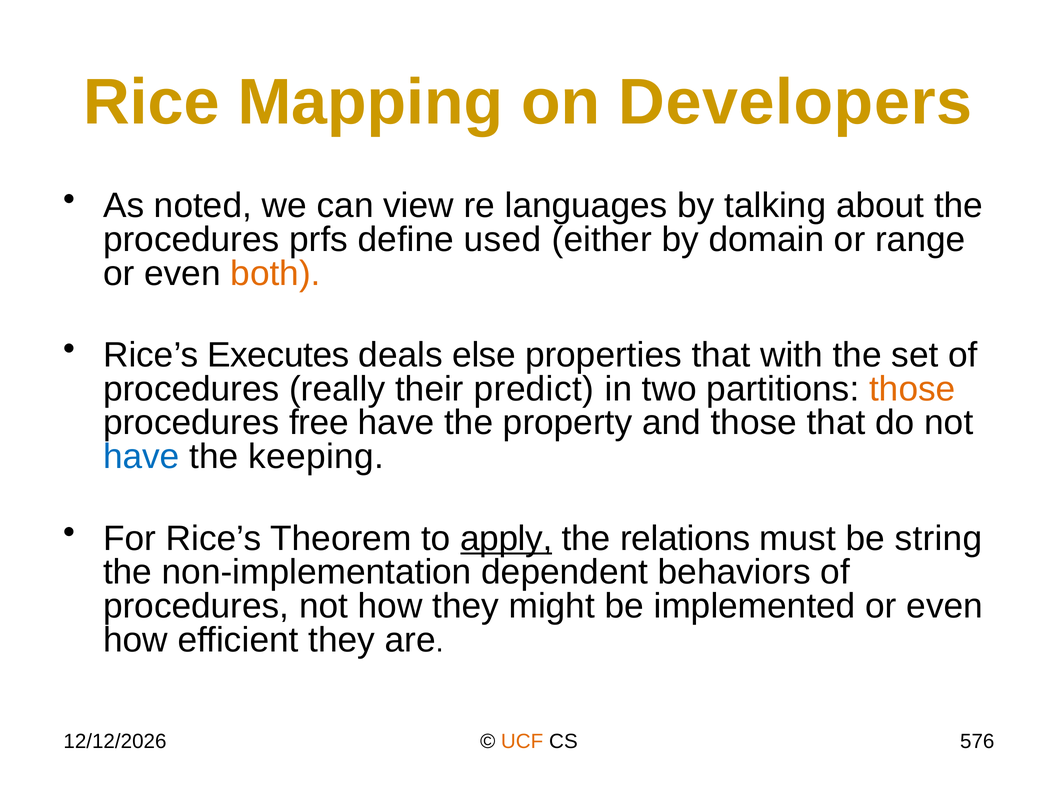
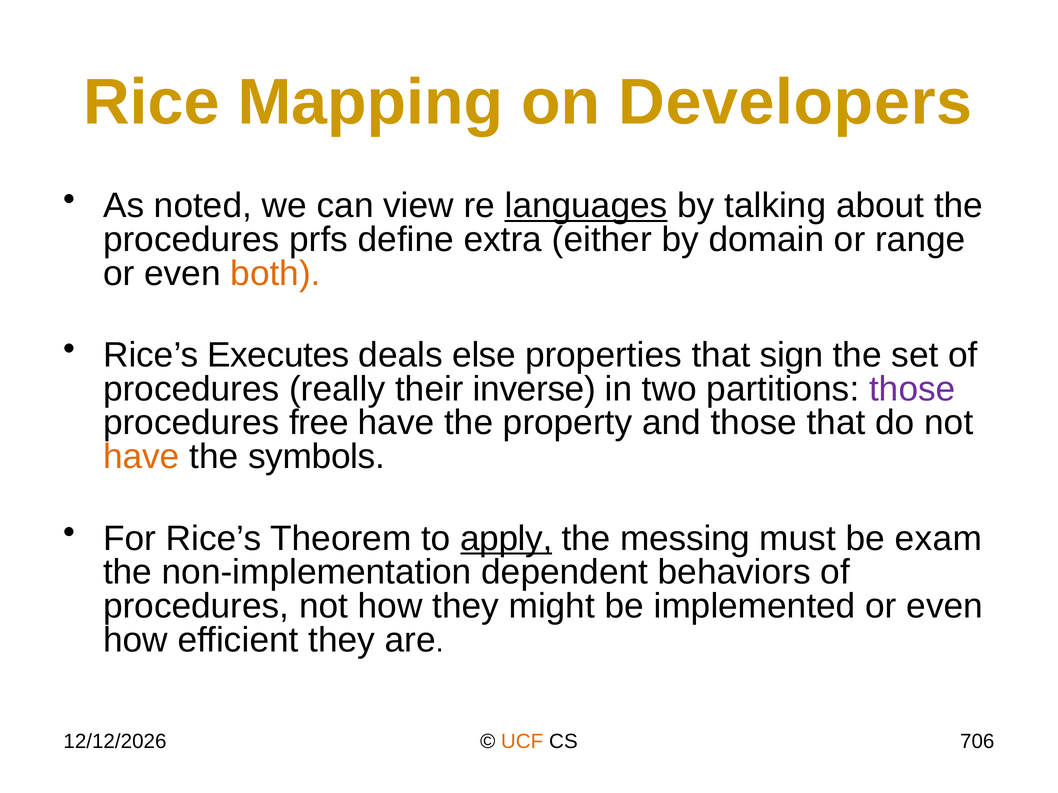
languages underline: none -> present (586, 206)
used: used -> extra (503, 240)
with: with -> sign (792, 355)
predict: predict -> inverse (534, 389)
those colour: orange -> purple (912, 389)
have colour: blue -> orange (141, 457)
keeping: keeping -> symbols (317, 457)
relations: relations -> messing (685, 539)
string: string -> exam (939, 539)
576: 576 -> 706 (977, 742)
